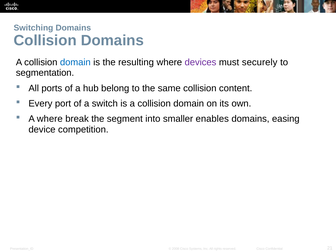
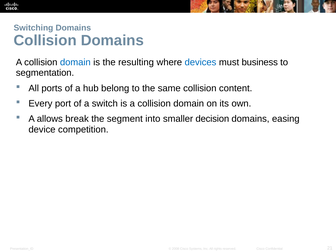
devices colour: purple -> blue (200, 62)
securely: securely -> business (260, 62)
A where: where -> allows (50, 119)
enables: enables -> decision (212, 119)
